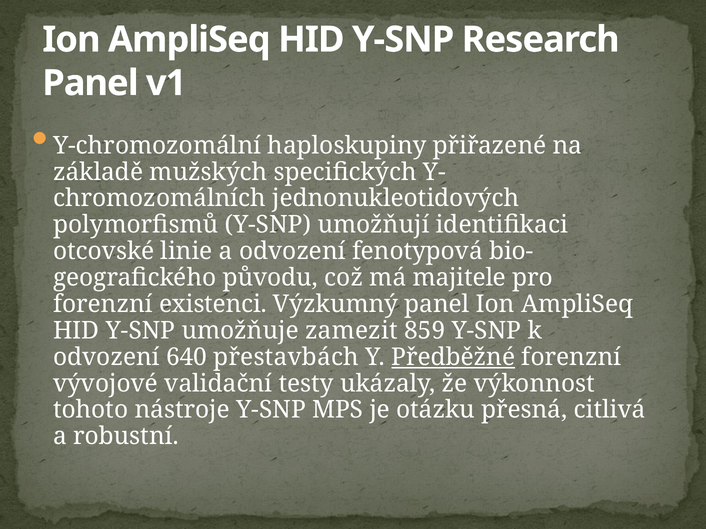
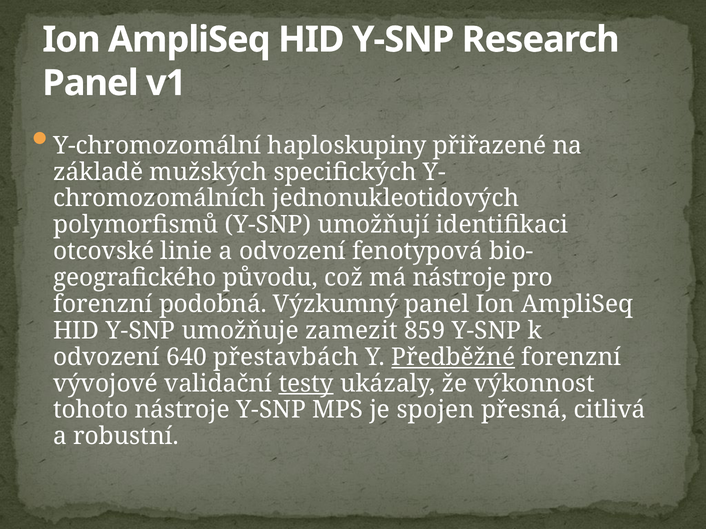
má majitele: majitele -> nástroje (459, 278)
existenci: existenci -> podobná (213, 304)
testy underline: none -> present (306, 384)
otázku: otázku -> spojen (435, 410)
